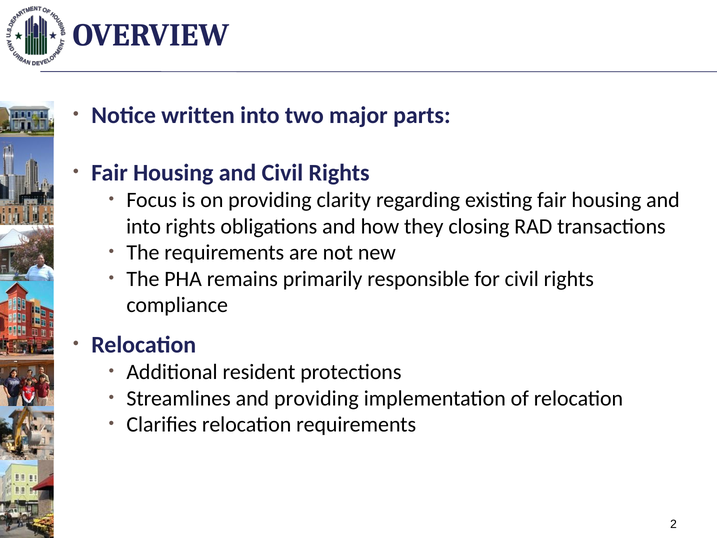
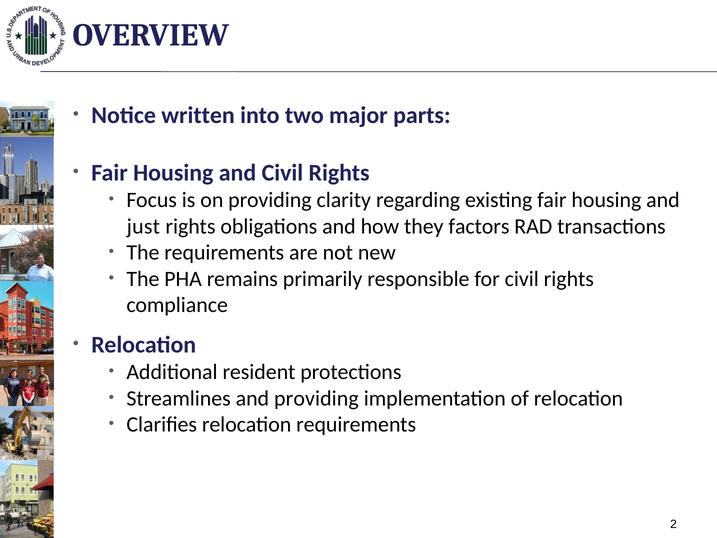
into: into -> just (143, 226)
closing: closing -> factors (479, 226)
